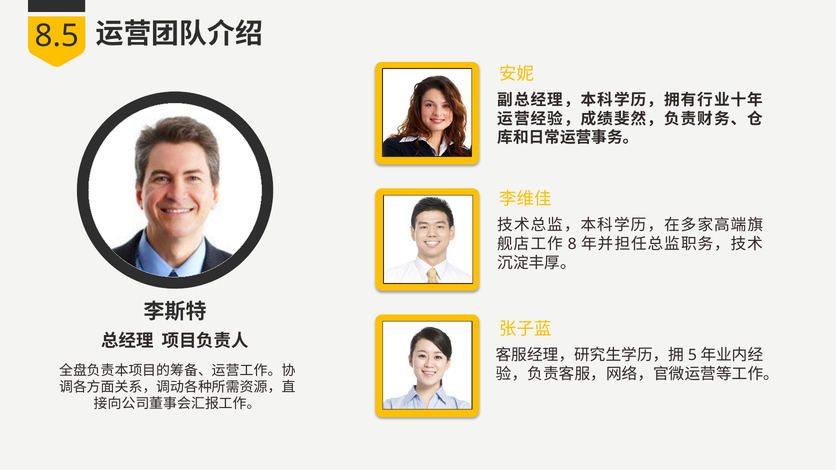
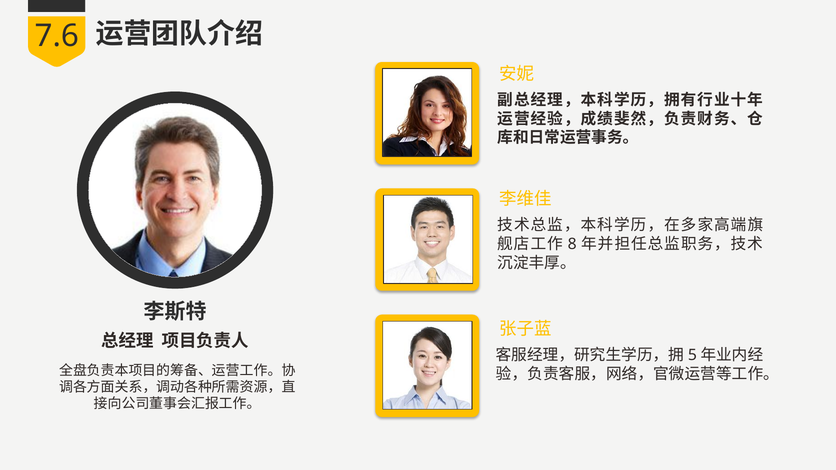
8.5: 8.5 -> 7.6 (57, 36)
